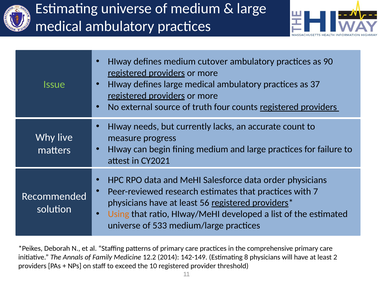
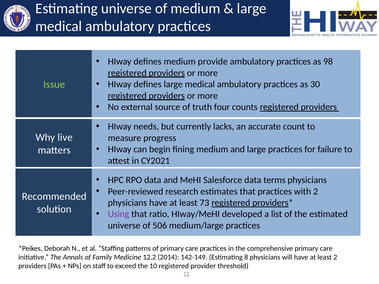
cutover: cutover -> provide (213, 62)
90: 90 -> 98 (328, 62)
37: 37 -> 30 (315, 84)
order: order -> terms (274, 180)
with 7: 7 -> 2 (316, 192)
56: 56 -> 73 (204, 203)
Using colour: orange -> purple (119, 214)
533: 533 -> 506 (160, 226)
